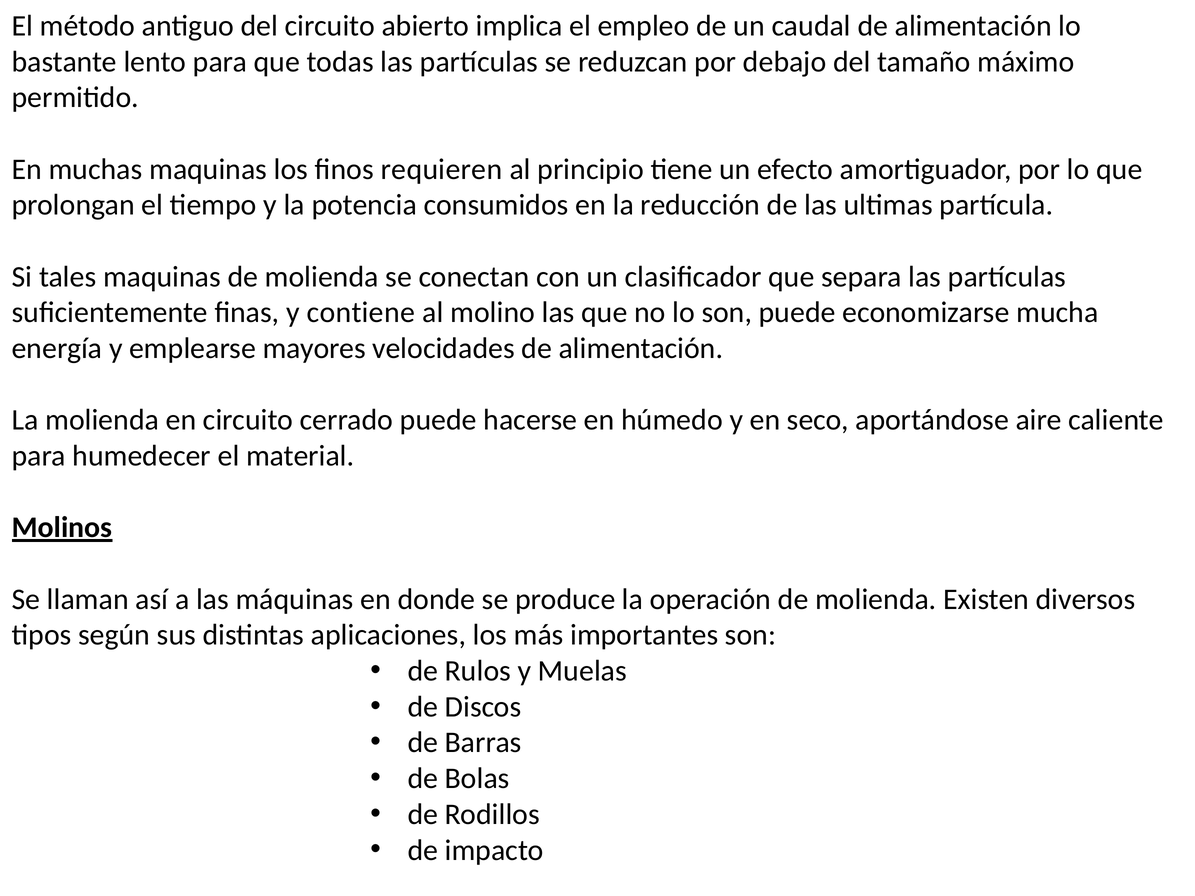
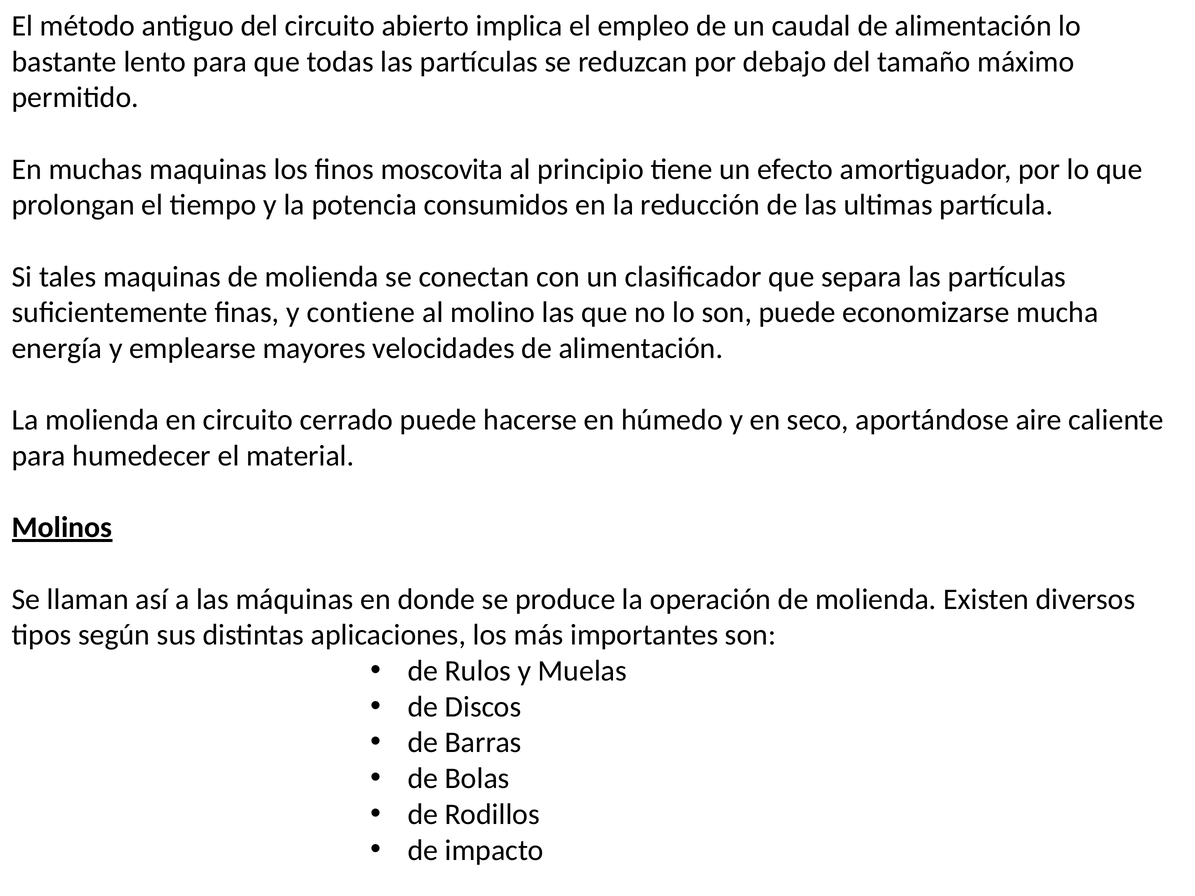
requieren: requieren -> moscovita (442, 169)
